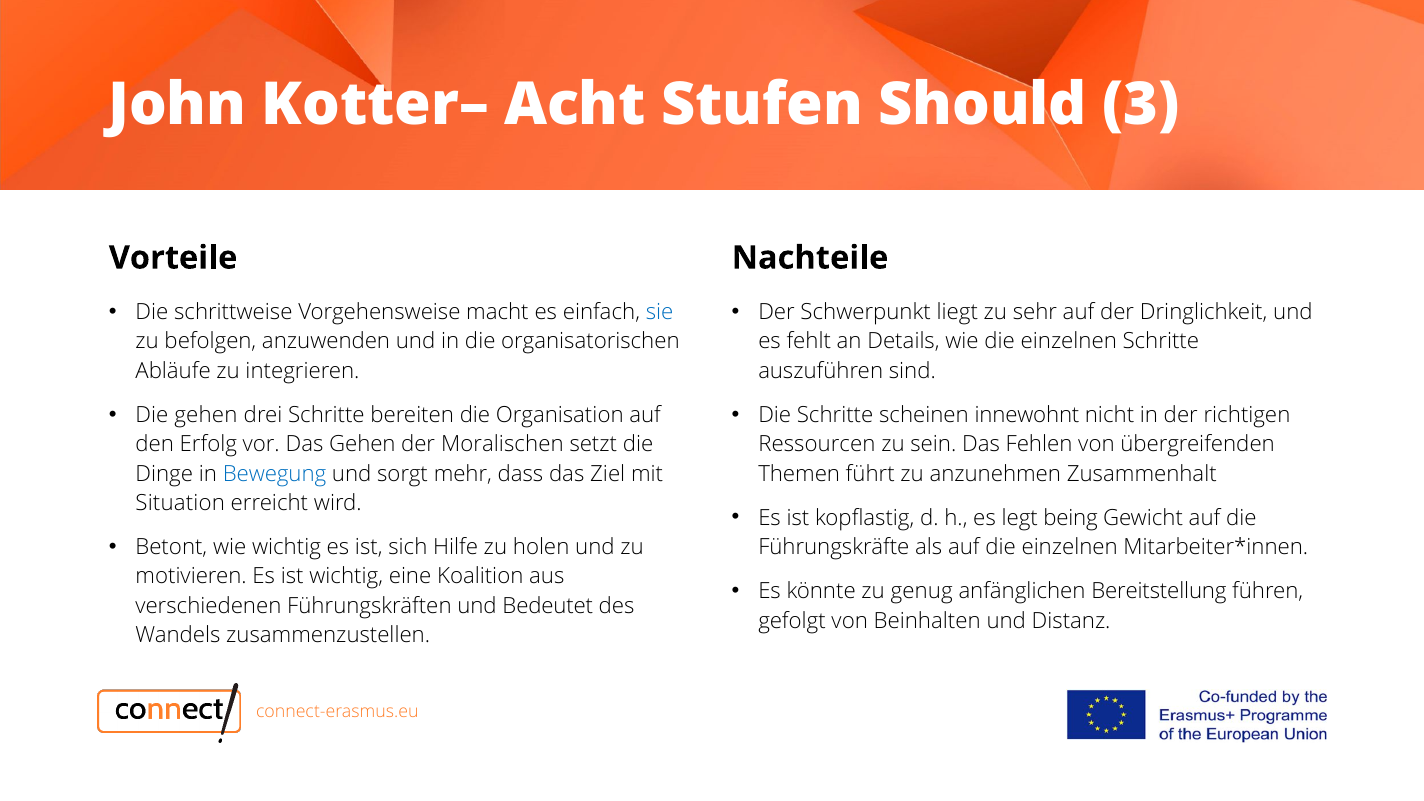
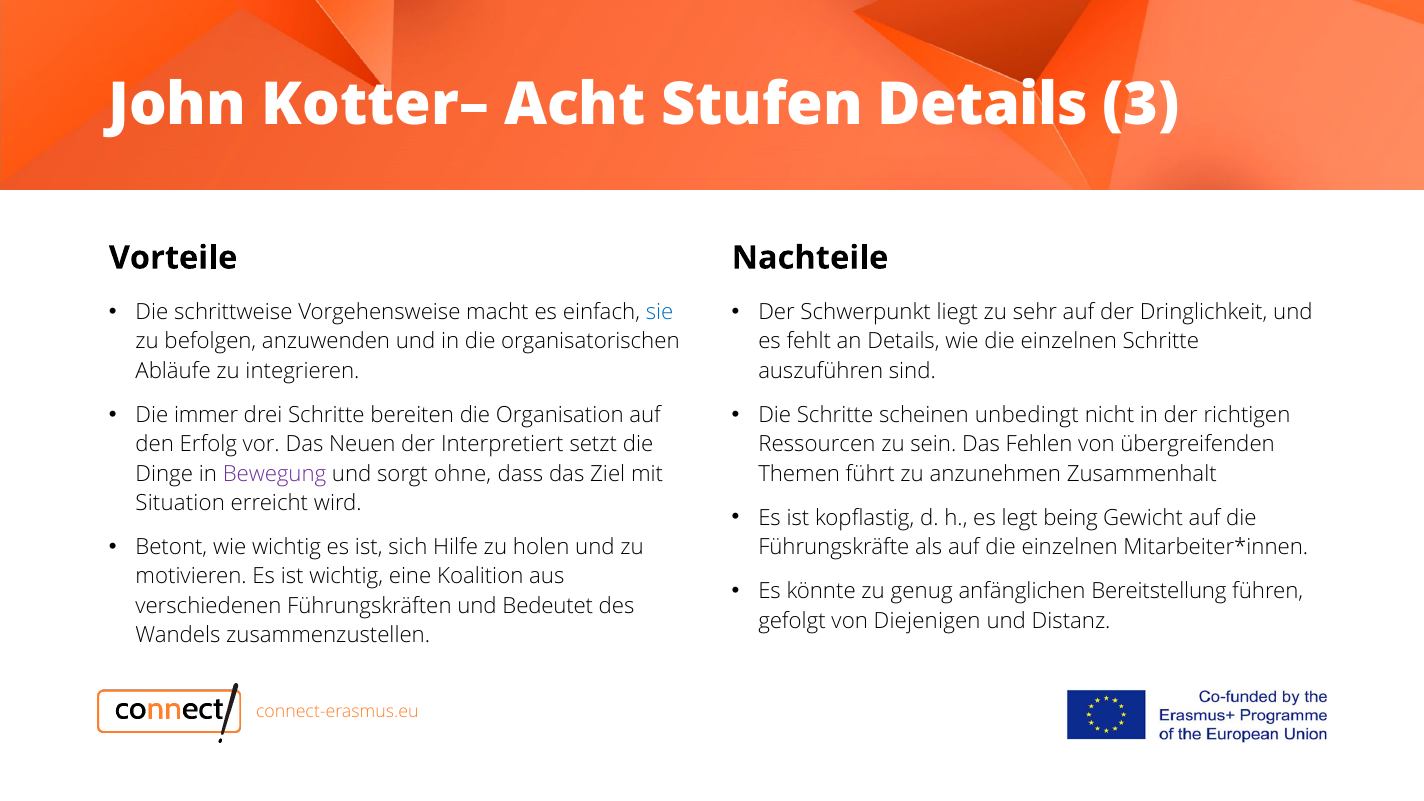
Stufen Should: Should -> Details (983, 105)
Die gehen: gehen -> immer (206, 415)
innewohnt: innewohnt -> unbedingt (1027, 415)
Das Gehen: Gehen -> Neuen (362, 444)
Moralischen: Moralischen -> Interpretiert (502, 444)
Bewegung colour: blue -> purple (274, 474)
mehr: mehr -> ohne (463, 474)
Beinhalten: Beinhalten -> Diejenigen (927, 621)
